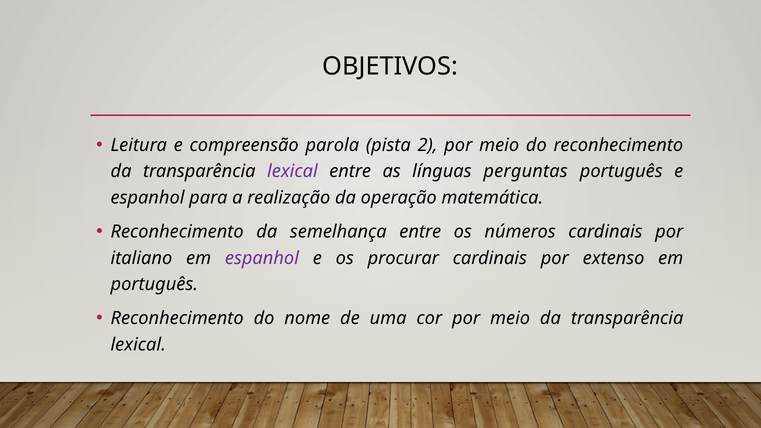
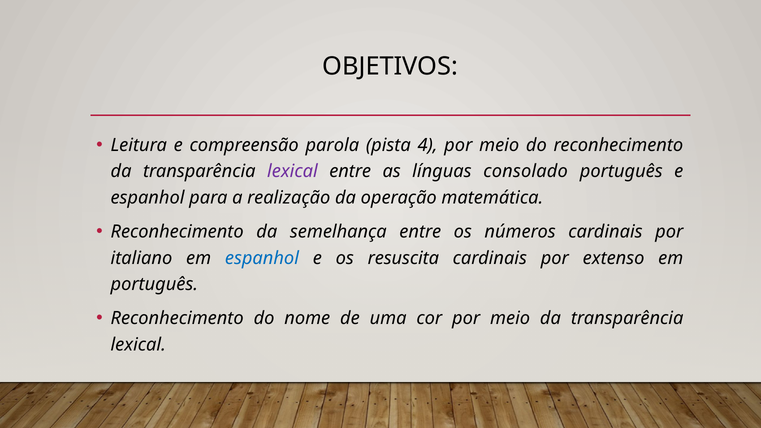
2: 2 -> 4 (427, 145)
perguntas: perguntas -> consolado (526, 171)
espanhol colour: purple -> blue (262, 258)
procurar: procurar -> resuscita (403, 258)
